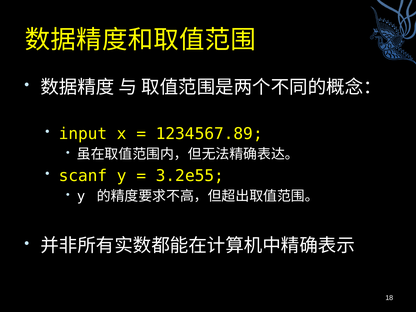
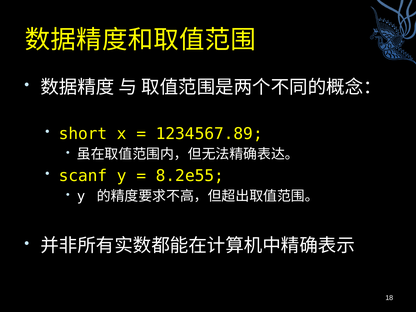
input: input -> short (83, 134)
3.2e55: 3.2e55 -> 8.2e55 (190, 176)
